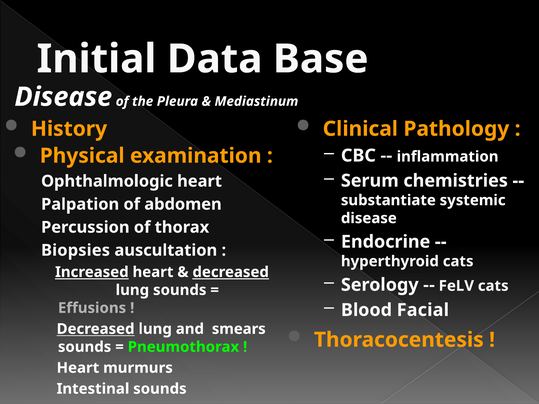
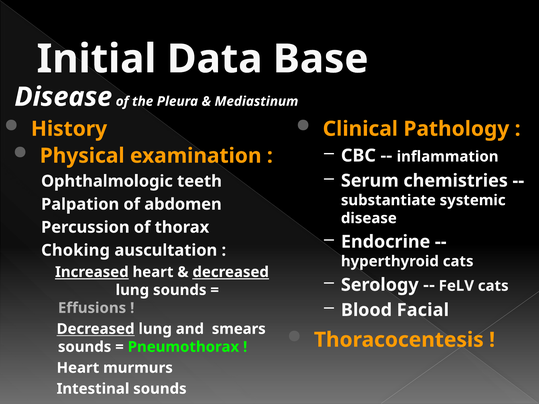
Ophthalmologic heart: heart -> teeth (199, 181)
Biopsies: Biopsies -> Choking (76, 250)
